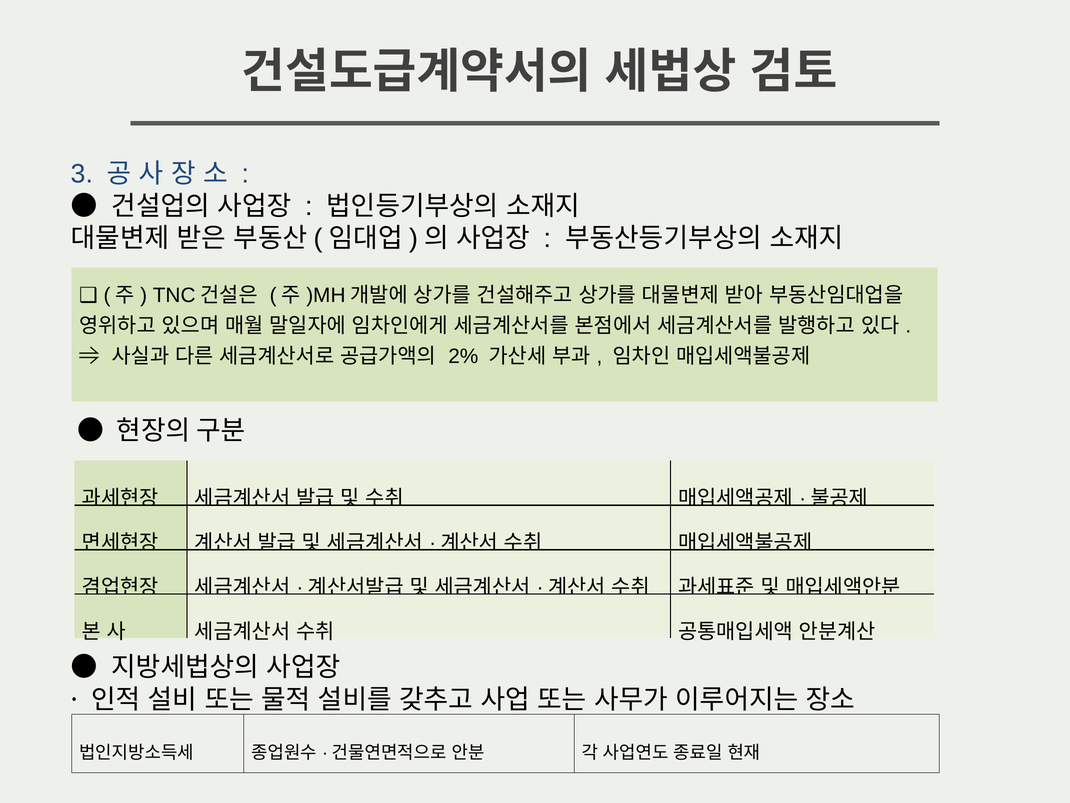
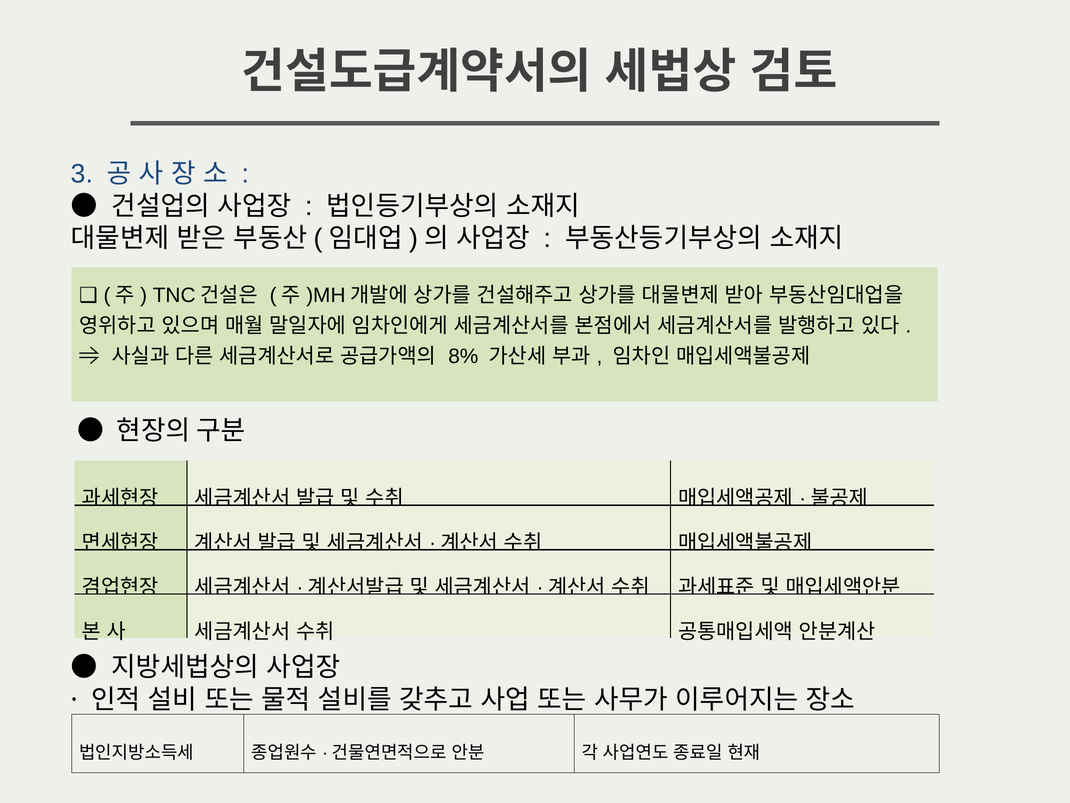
2%: 2% -> 8% (463, 356)
